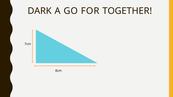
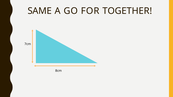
DARK: DARK -> SAME (40, 11)
